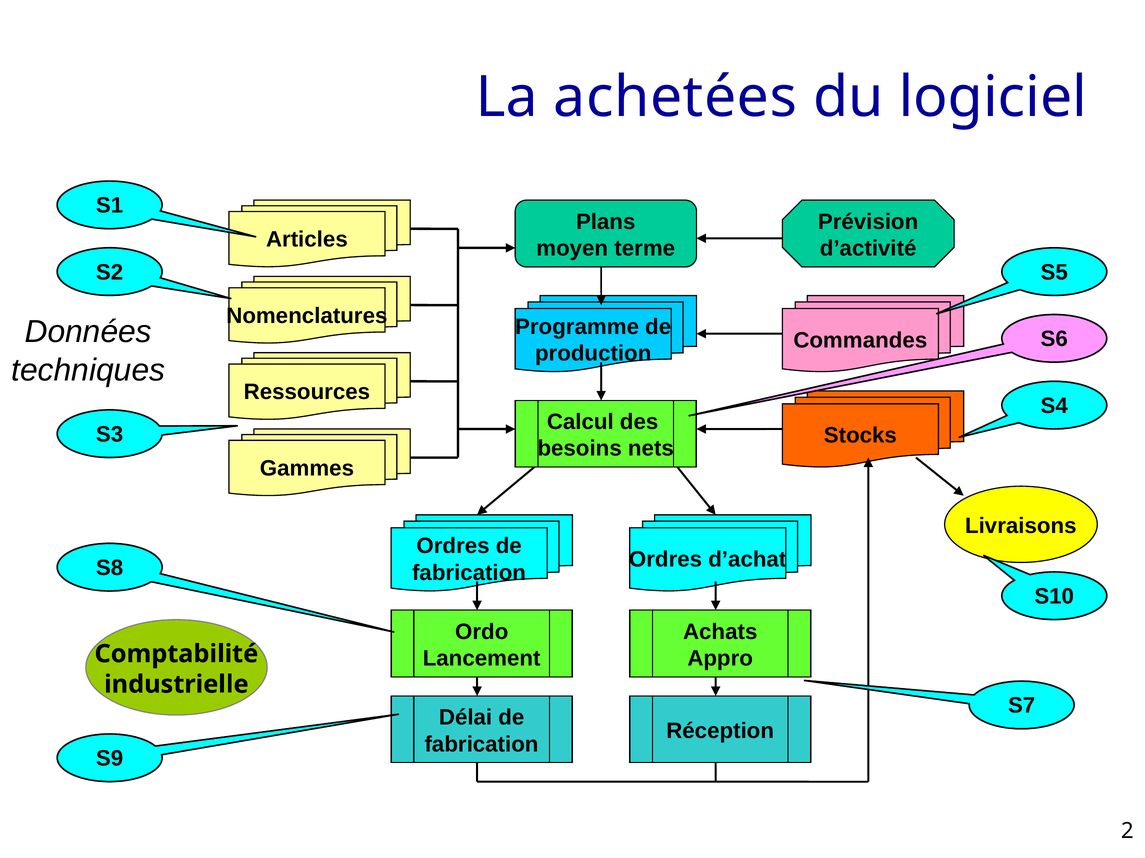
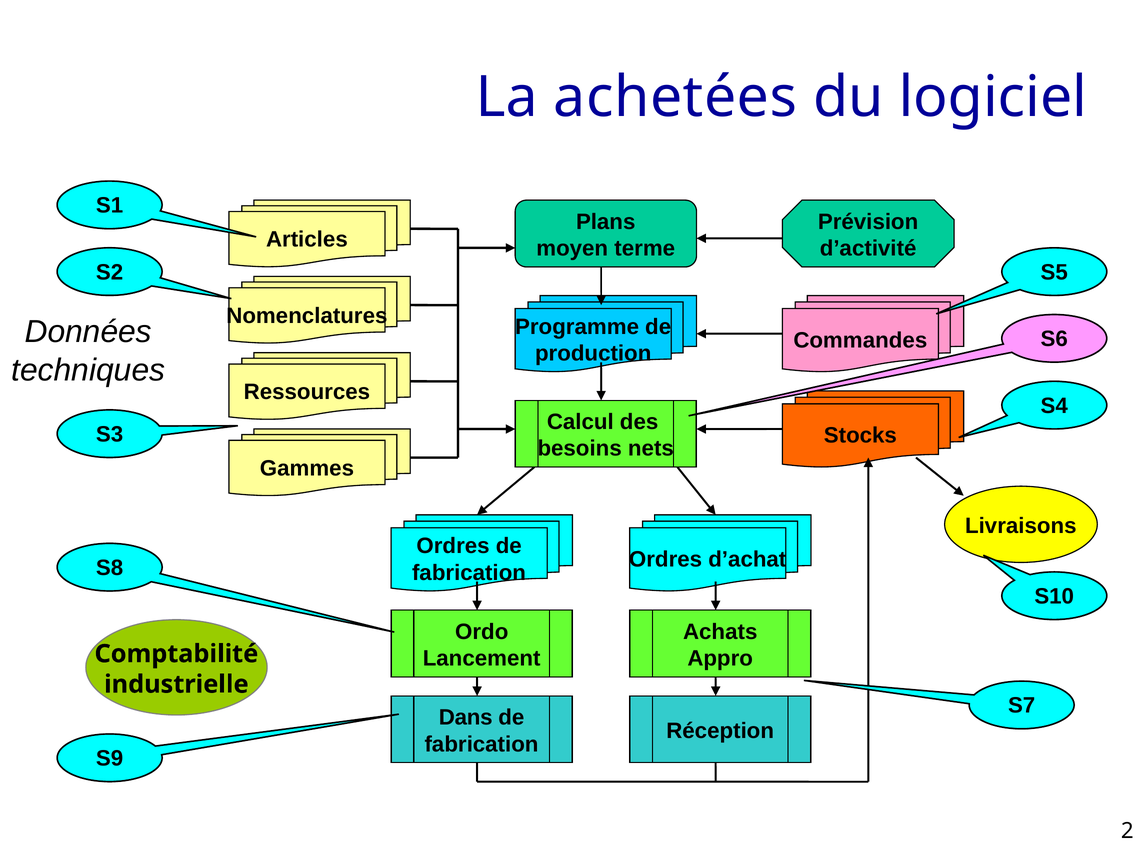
Délai: Délai -> Dans (466, 718)
